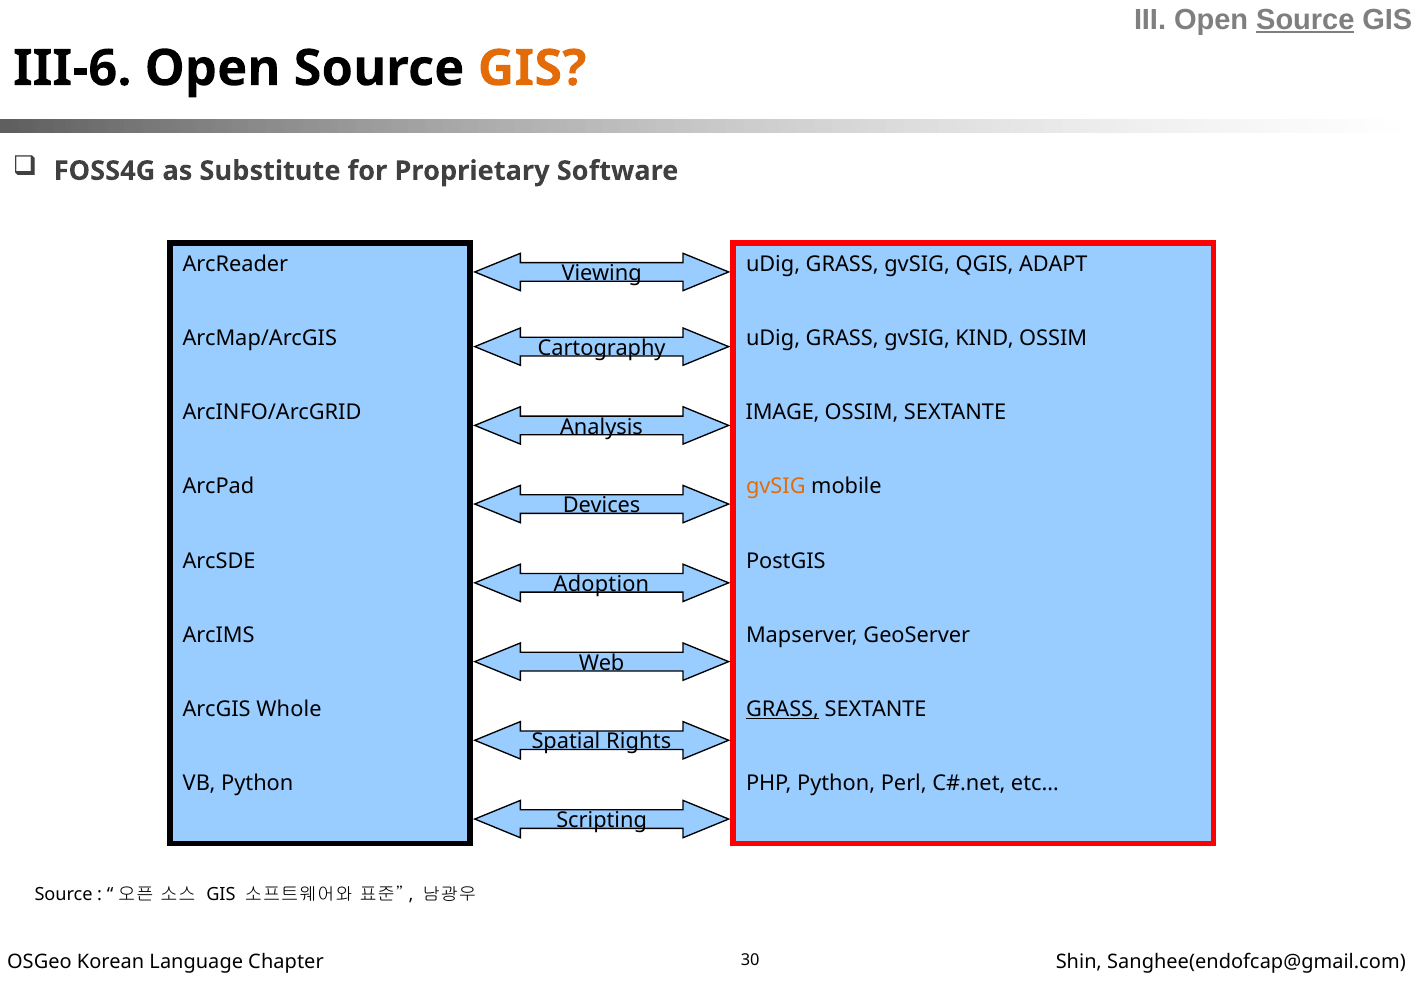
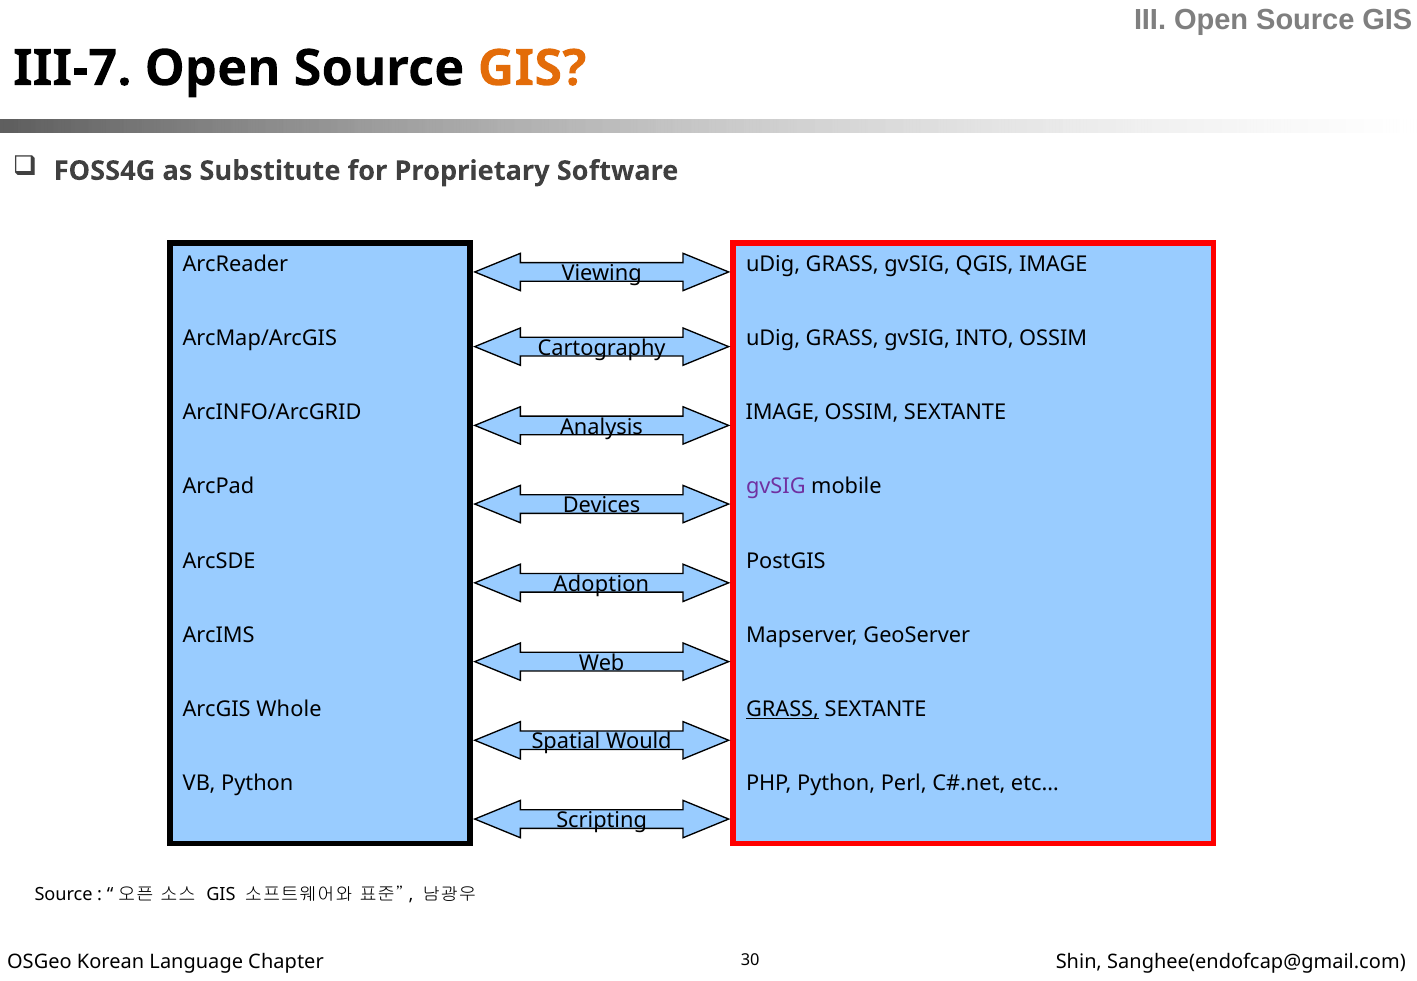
Source underline: present -> none (1305, 19)
III-6: III-6 -> III-7 (72, 68)
QGIS ADAPT: ADAPT -> IMAGE (1053, 264)
KIND: KIND -> INTO (985, 338)
gvSIG colour: orange -> purple (776, 487)
Rights: Rights -> Would (639, 742)
